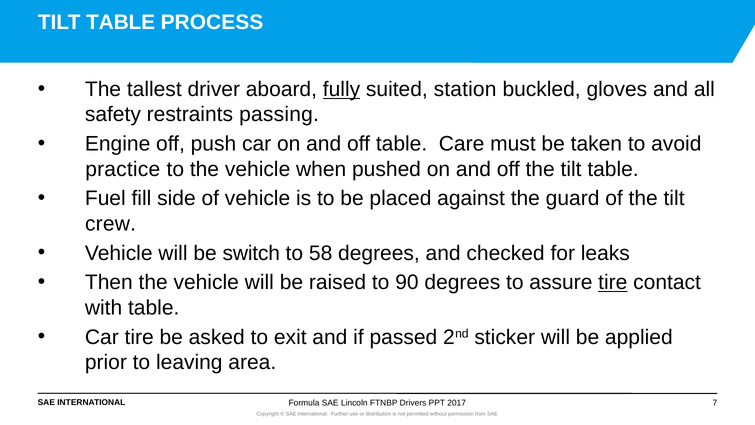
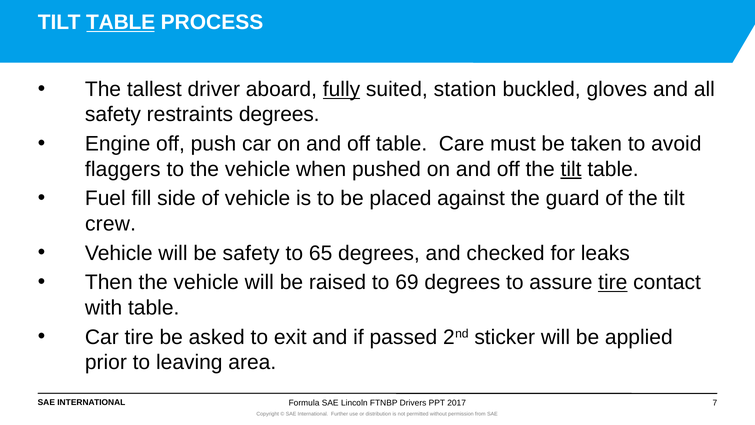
TABLE underline: none -> present (121, 23)
restraints passing: passing -> degrees (279, 114)
practice: practice -> flaggers (123, 169)
tilt underline: none -> present (571, 169)
be switch: switch -> safety (251, 253)
58: 58 -> 65 (321, 253)
90: 90 -> 69 (407, 282)
